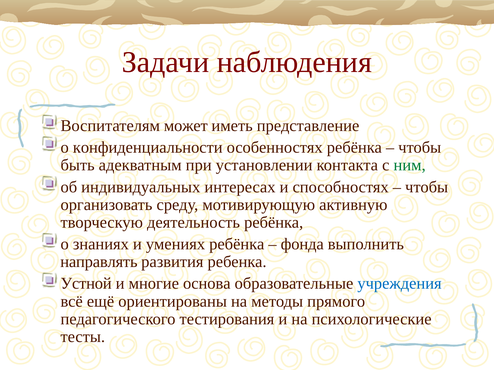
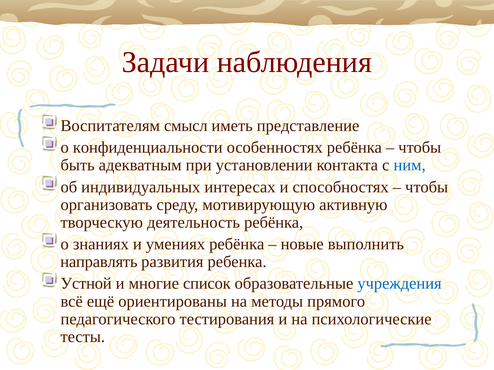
может: может -> смысл (186, 126)
ним colour: green -> blue (410, 165)
фонда: фонда -> новые (302, 244)
основа: основа -> список (207, 284)
